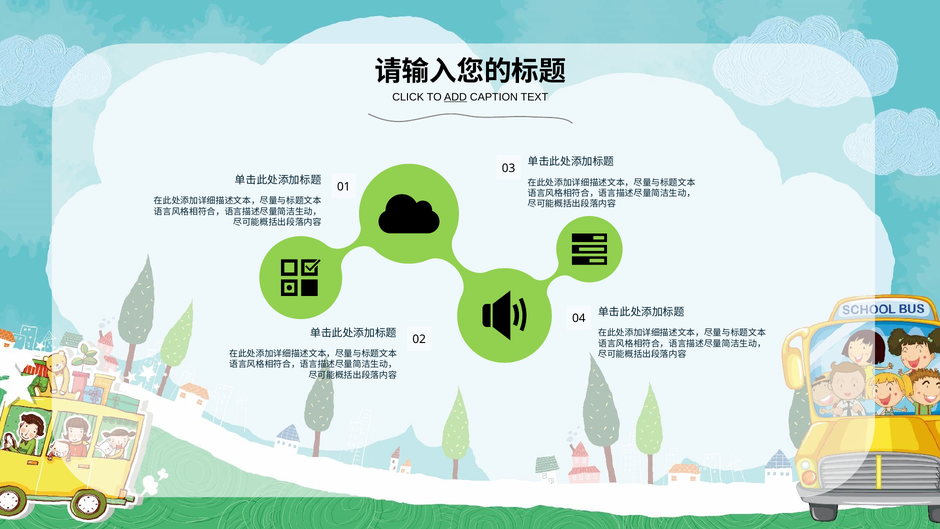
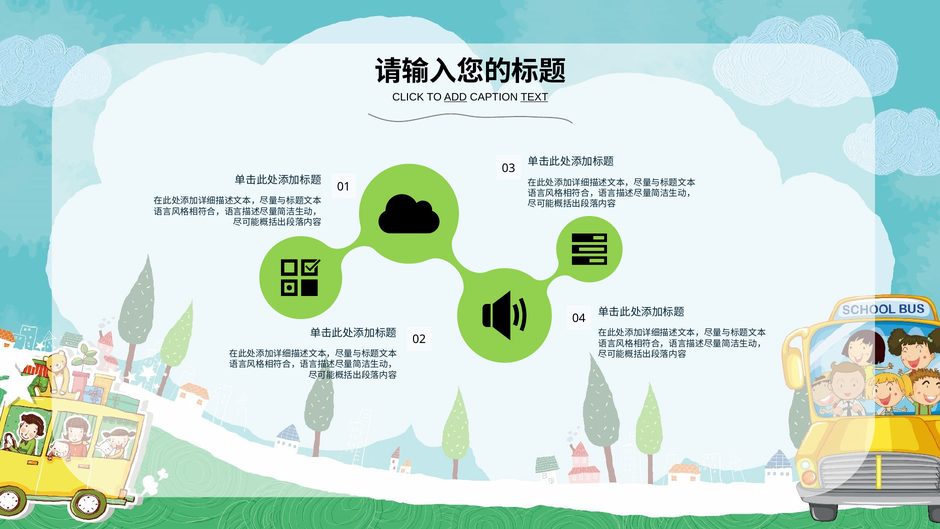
TEXT underline: none -> present (534, 97)
